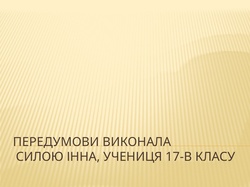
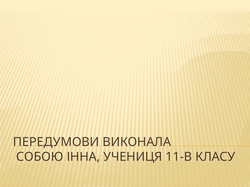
СИЛОЮ: СИЛОЮ -> СОБОЮ (40, 157)
17-В: 17-В -> 11-В (179, 157)
